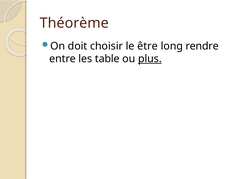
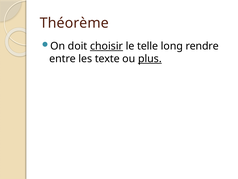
choisir underline: none -> present (107, 46)
être: être -> telle (148, 46)
table: table -> texte (107, 59)
